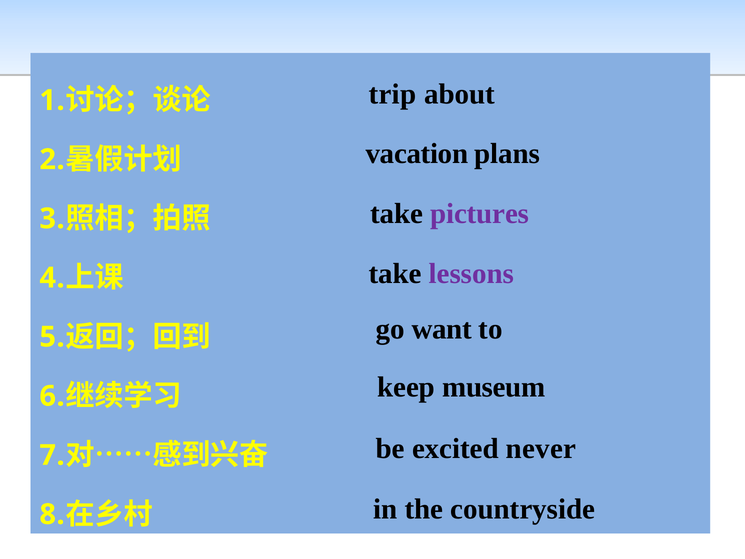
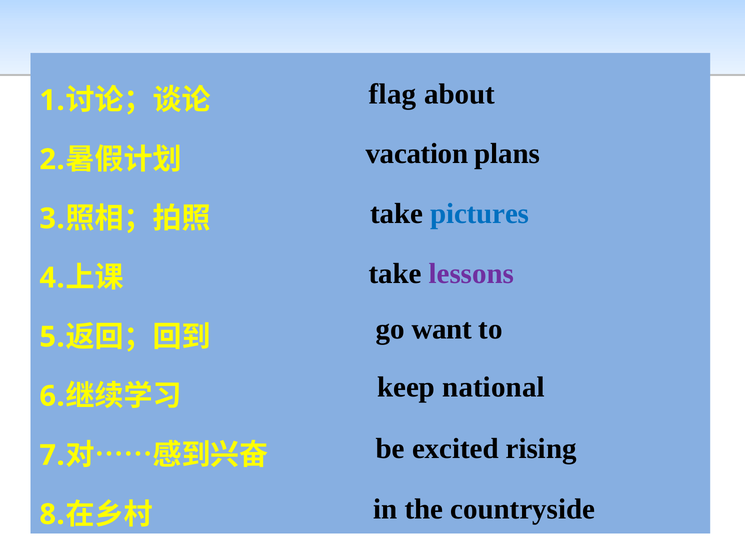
trip: trip -> flag (393, 94)
pictures colour: purple -> blue (480, 214)
museum: museum -> national (494, 387)
never: never -> rising (541, 449)
